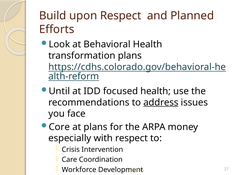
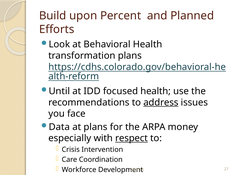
upon Respect: Respect -> Percent (121, 16)
Core: Core -> Data (59, 127)
respect underline: none -> present (132, 139)
